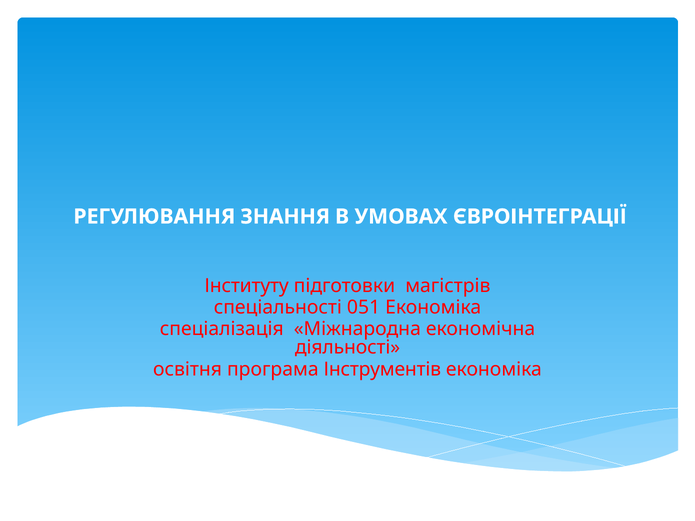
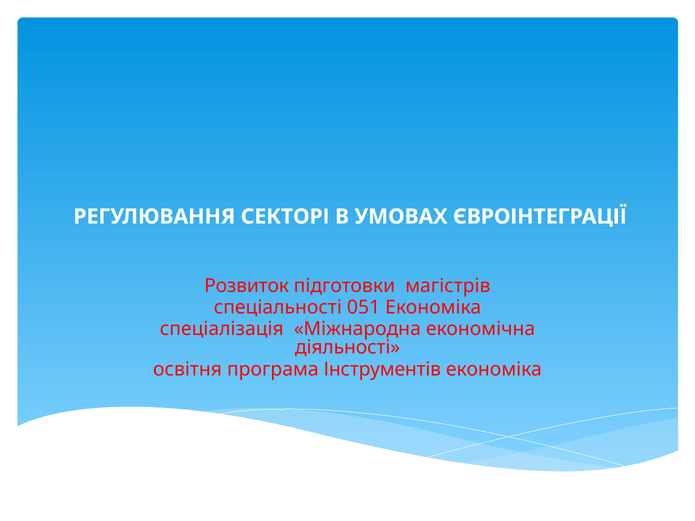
ЗНАННЯ: ЗНАННЯ -> СЕКТОРІ (285, 217)
Інституту: Інституту -> Розвиток (247, 286)
